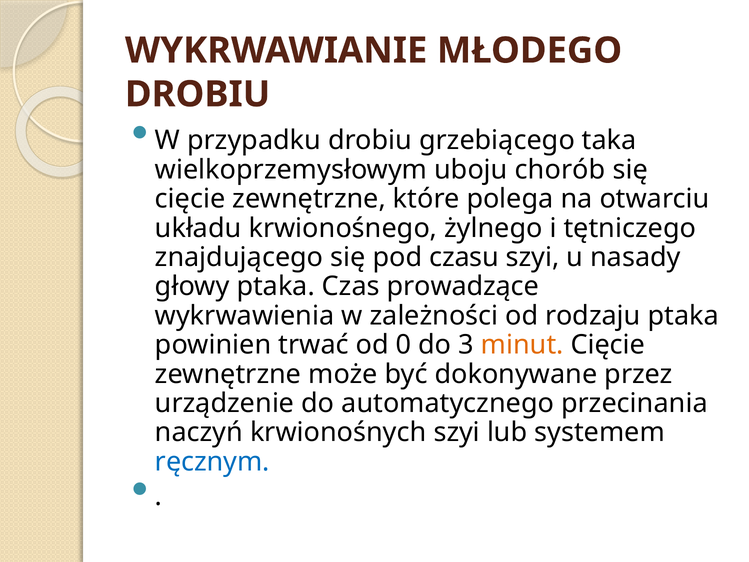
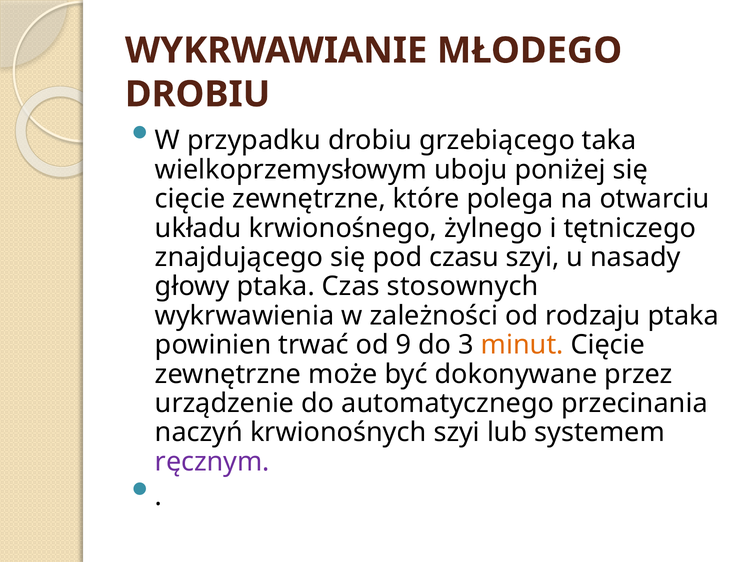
chorób: chorób -> poniżej (560, 170)
prowadzące: prowadzące -> stosownych (463, 286)
0: 0 -> 9 (403, 345)
ręcznym colour: blue -> purple (212, 462)
